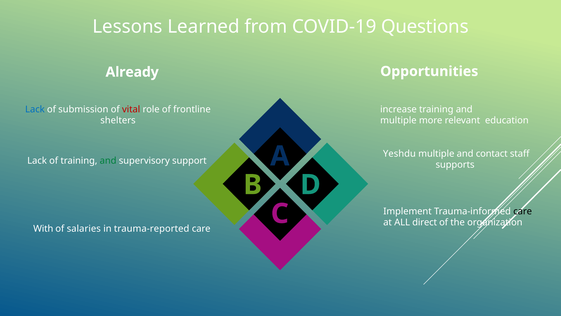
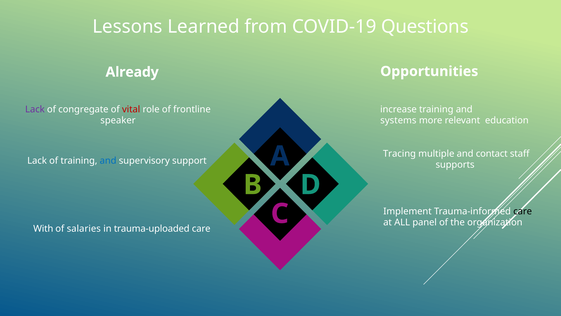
Lack colour: blue -> purple (35, 109)
submission: submission -> congregate (83, 109)
shelters: shelters -> speaker (118, 120)
multiple: multiple -> systems (398, 120)
Yeshdu: Yeshdu -> Tracing (399, 153)
and colour: green -> blue (108, 161)
direct: direct -> panel (425, 222)
trauma-reported: trauma-reported -> trauma-uploaded (152, 228)
